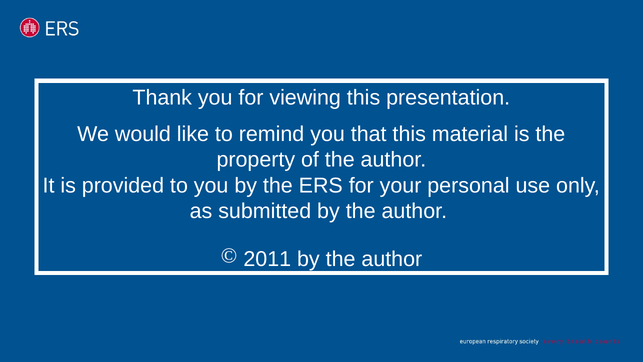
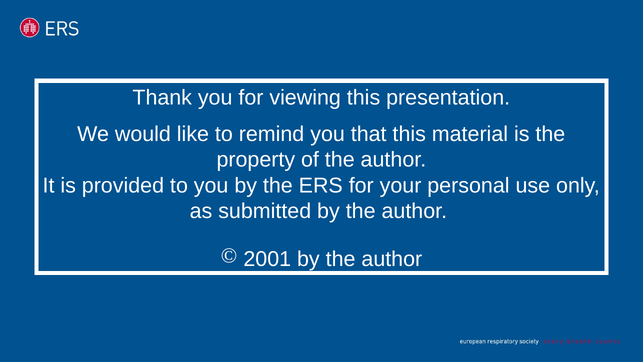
2011: 2011 -> 2001 (267, 259)
